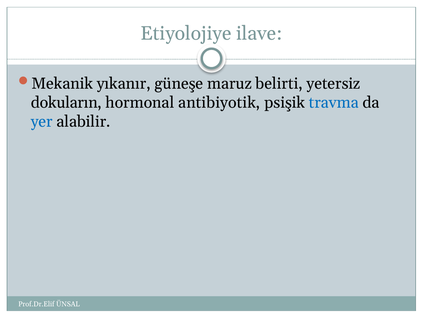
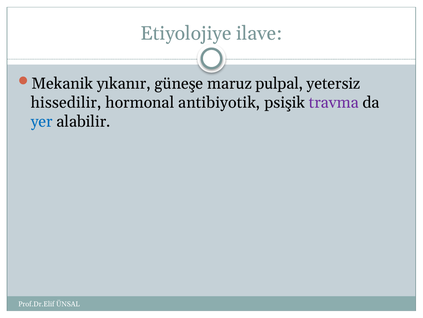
belirti: belirti -> pulpal (279, 83)
dokuların: dokuların -> hissedilir (66, 102)
travma colour: blue -> purple (334, 102)
